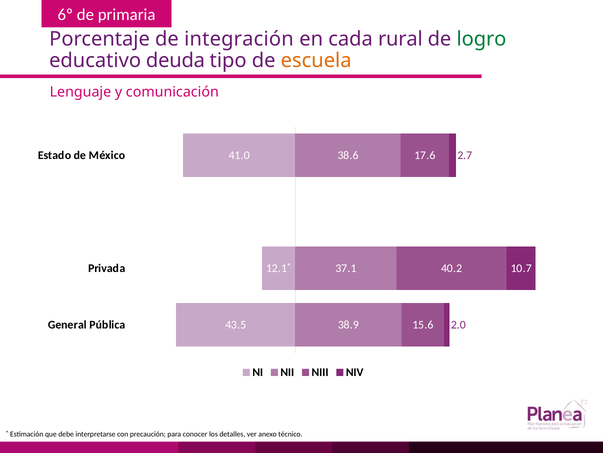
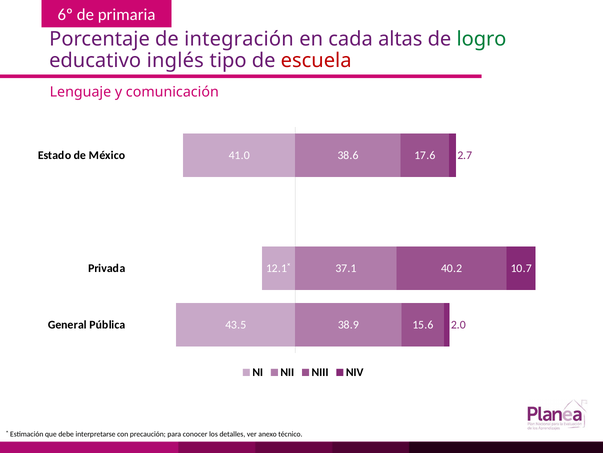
rural: rural -> altas (400, 39)
deuda: deuda -> inglés (175, 61)
escuela colour: orange -> red (316, 61)
